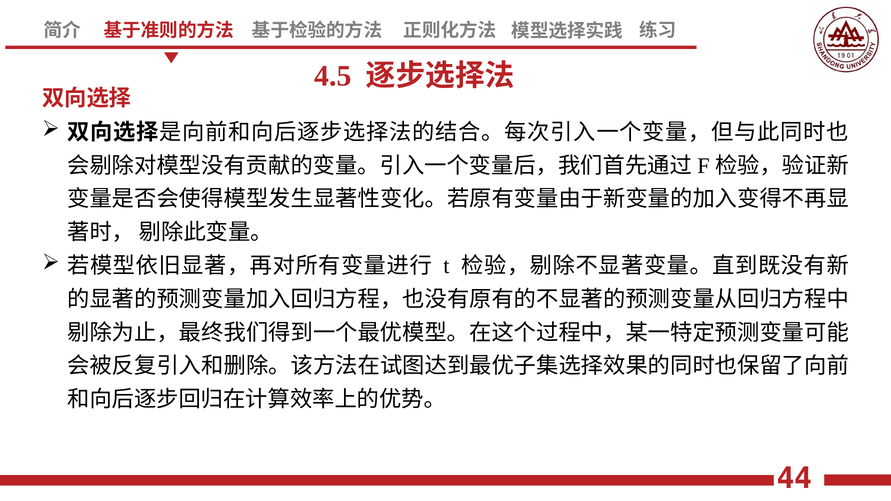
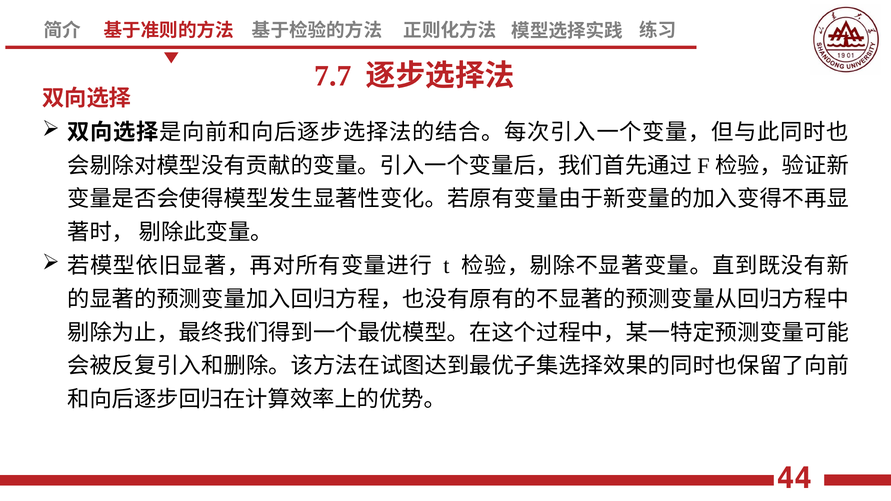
4.5: 4.5 -> 7.7 (333, 76)
